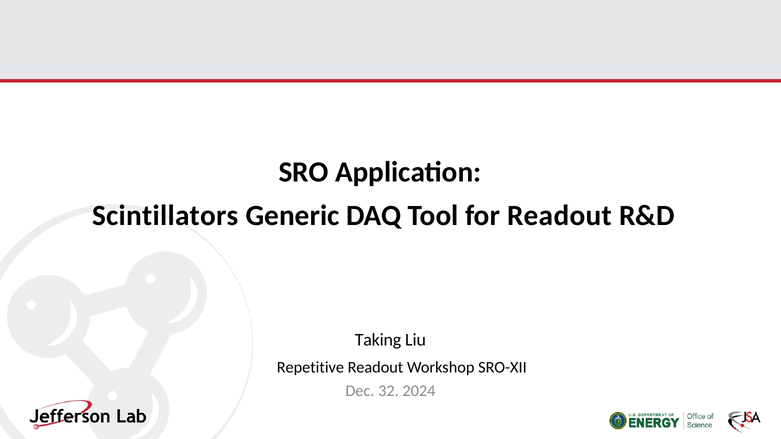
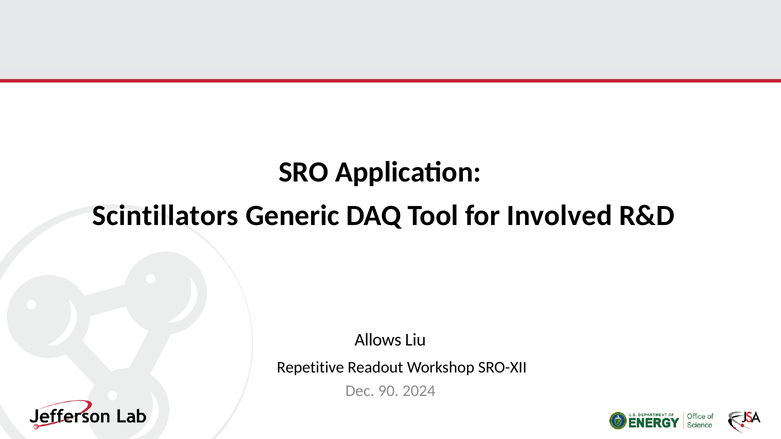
for Readout: Readout -> Involved (559, 216)
Taking: Taking -> Allows (378, 340)
32: 32 -> 90 (388, 391)
